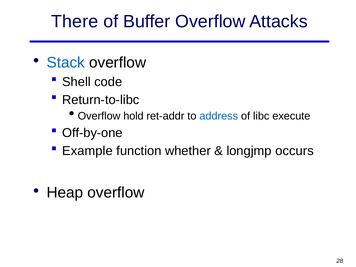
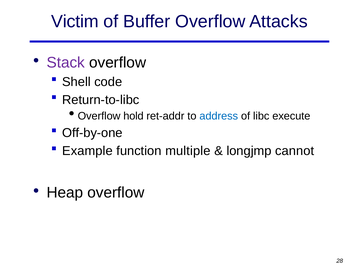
There: There -> Victim (75, 21)
Stack colour: blue -> purple (66, 62)
whether: whether -> multiple (188, 151)
occurs: occurs -> cannot (295, 151)
